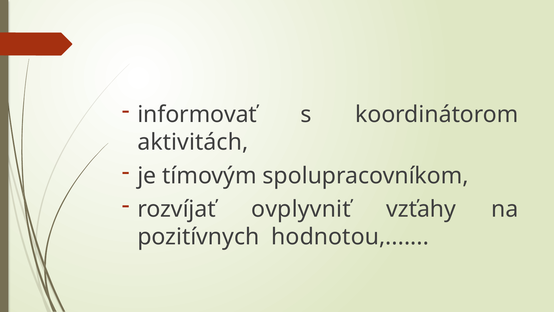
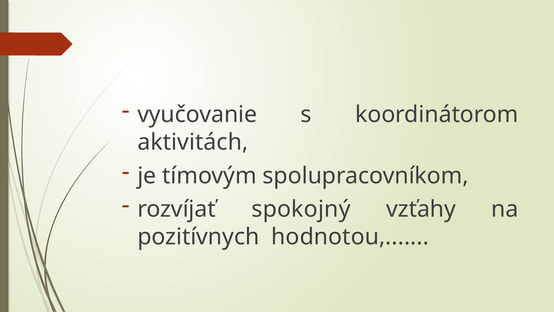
informovať: informovať -> vyučovanie (197, 114)
ovplyvniť: ovplyvniť -> spokojný (301, 209)
